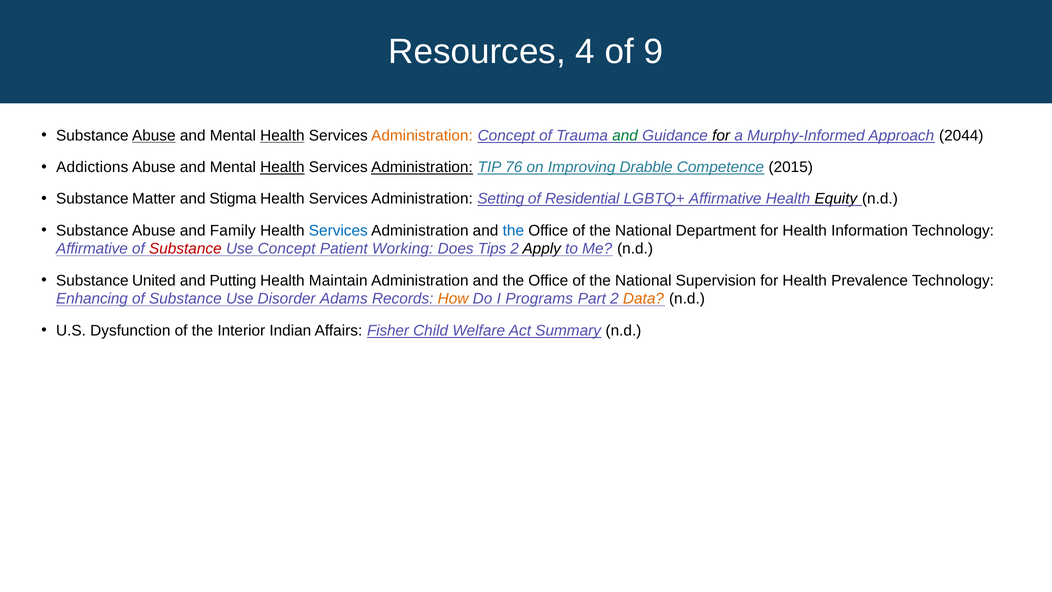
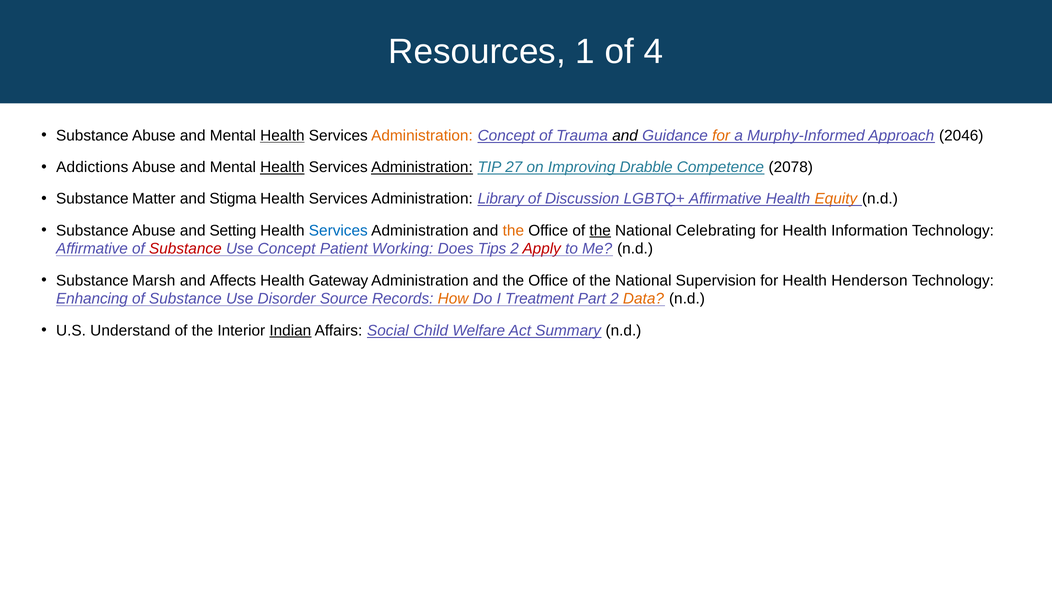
4: 4 -> 1 (585, 51)
9: 9 -> 4 (654, 51)
Abuse underline: present -> none (154, 136)
and colour: green -> black (625, 136)
for colour: black -> orange (721, 136)
2044: 2044 -> 2046 (961, 136)
76: 76 -> 27 (514, 167)
2015: 2015 -> 2078 (791, 167)
Setting: Setting -> Library (501, 199)
Residential: Residential -> Discussion (582, 199)
Equity colour: black -> orange (836, 199)
Family: Family -> Setting (233, 230)
the colour: blue -> orange (513, 230)
the underline: none -> present (600, 230)
Department: Department -> Celebrating (716, 230)
Apply colour: black -> red (542, 249)
United: United -> Marsh (154, 280)
Putting: Putting -> Affects (233, 280)
Maintain: Maintain -> Gateway (338, 280)
Prevalence: Prevalence -> Henderson (870, 280)
Adams: Adams -> Source (344, 299)
Programs: Programs -> Treatment (539, 299)
Dysfunction: Dysfunction -> Understand (130, 330)
Indian underline: none -> present (290, 330)
Fisher: Fisher -> Social (388, 330)
